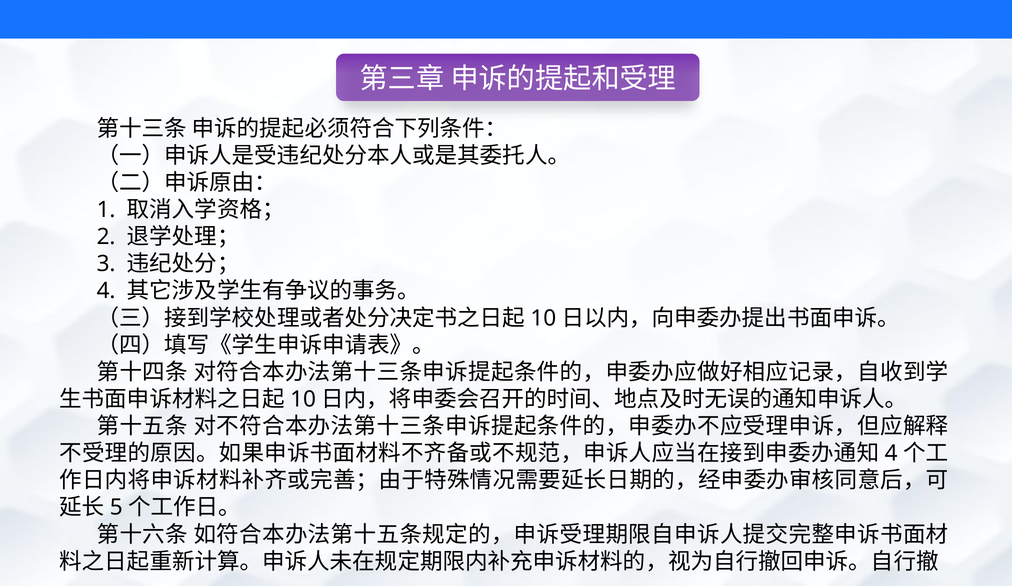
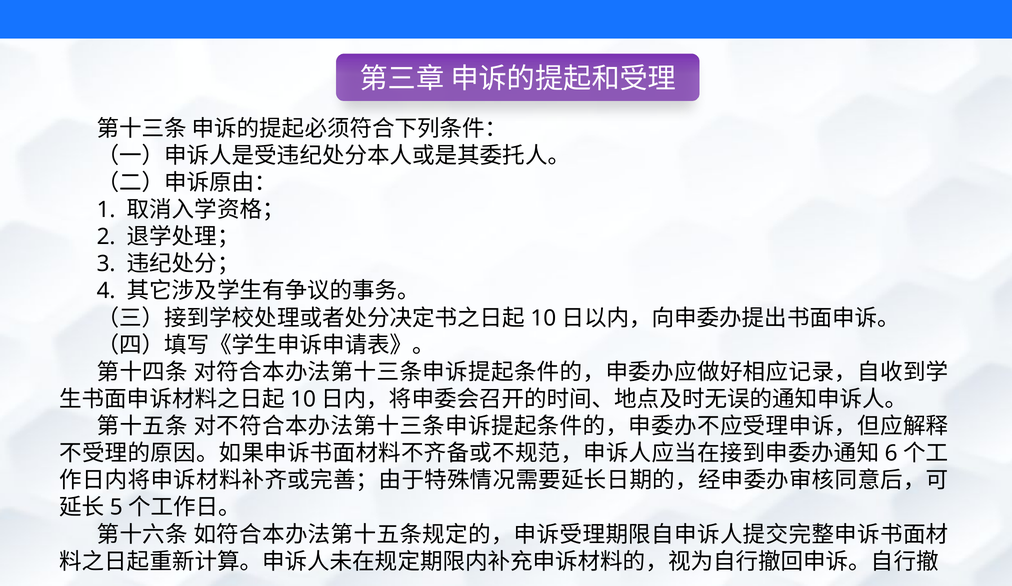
4: 4 -> 6 (891, 453)
